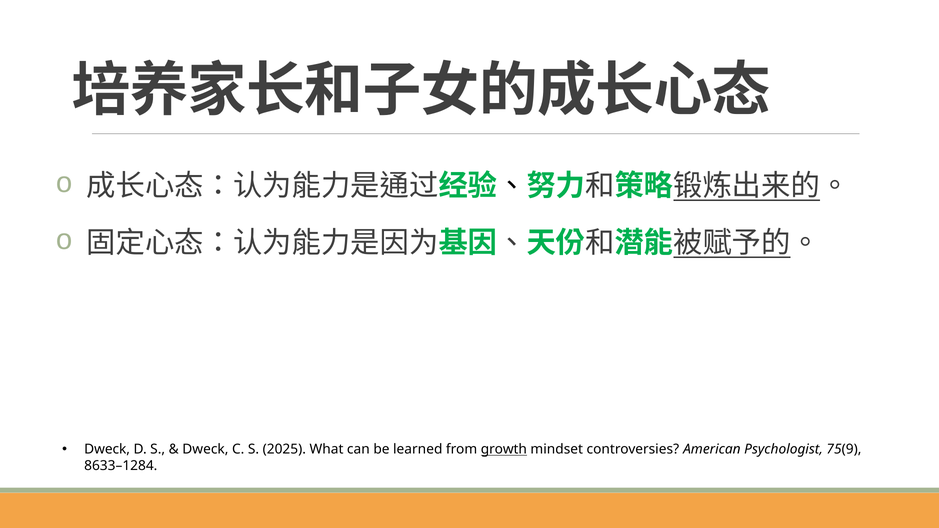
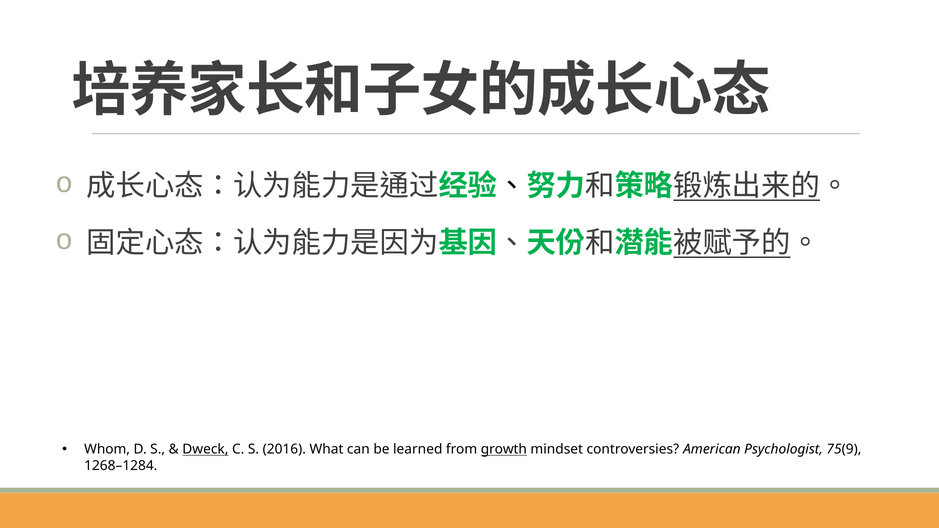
Dweck: Dweck -> Whom (107, 450)
Dweck underline: none -> present (205, 450)
2025: 2025 -> 2016 (284, 450)
8633–1284: 8633–1284 -> 1268–1284 (121, 466)
